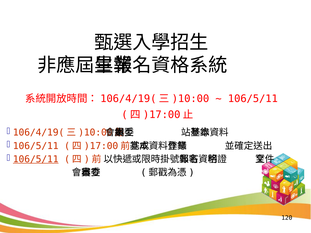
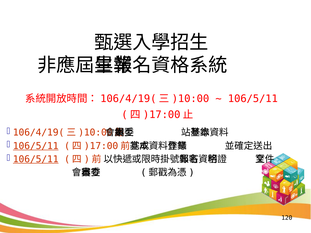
106/5/11 underline: none -> present (36, 146)
